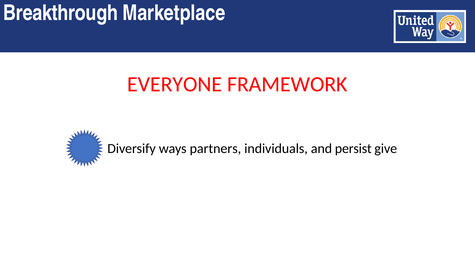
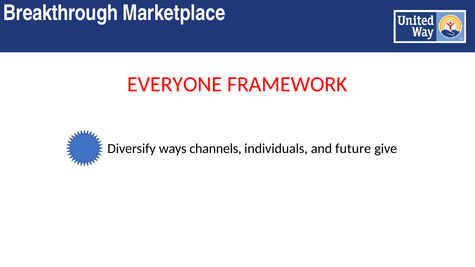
partners: partners -> channels (216, 149)
persist: persist -> future (353, 149)
